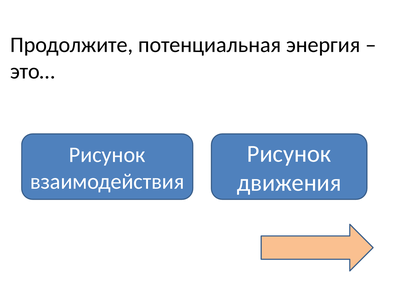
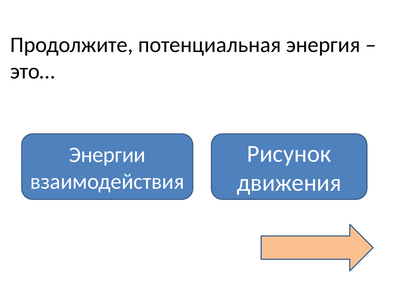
Рисунок: Рисунок -> Энергии (107, 155)
